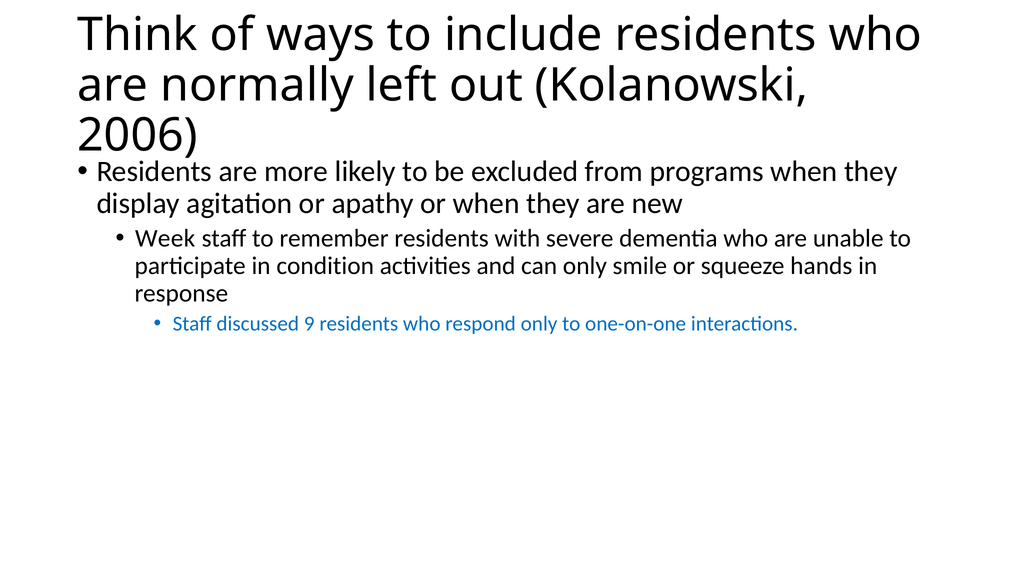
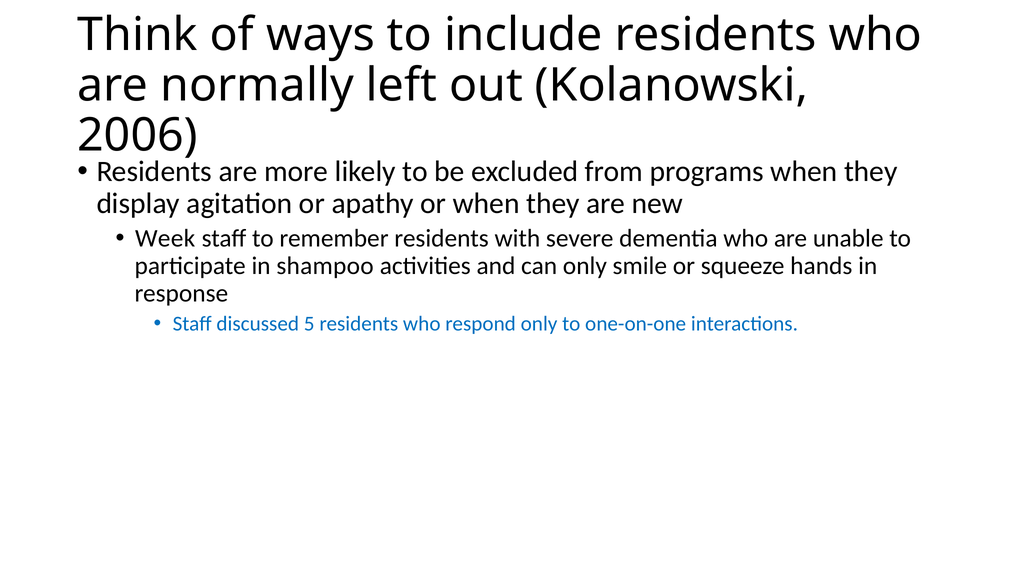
condition: condition -> shampoo (325, 266)
9: 9 -> 5 (309, 324)
